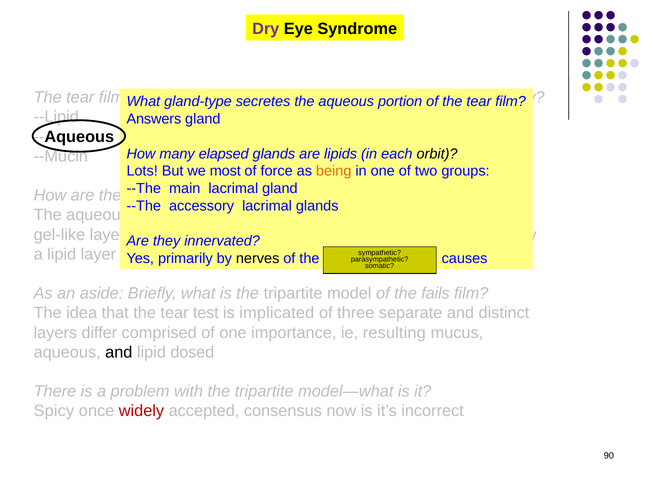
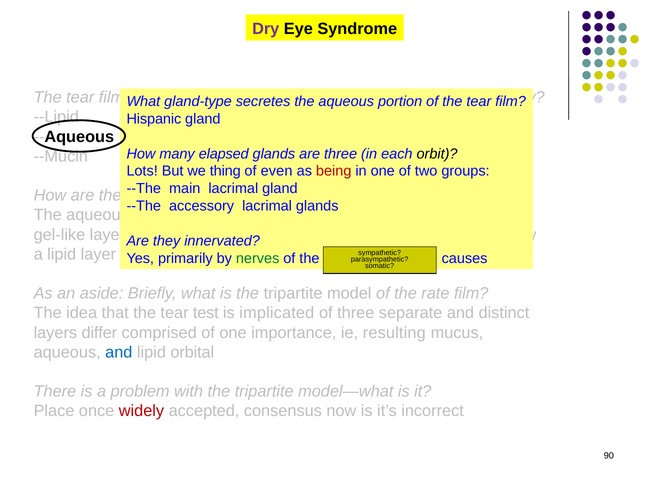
Answers: Answers -> Hispanic (154, 119)
are lipids: lipids -> three (341, 154)
most: most -> thing (225, 171)
force: force -> even (277, 171)
being colour: orange -> red (334, 171)
nerves colour: black -> green (258, 258)
fails: fails -> rate (435, 293)
and colour: black -> blue (119, 352)
dosed: dosed -> orbital (192, 352)
Spicy: Spicy -> Place (54, 411)
